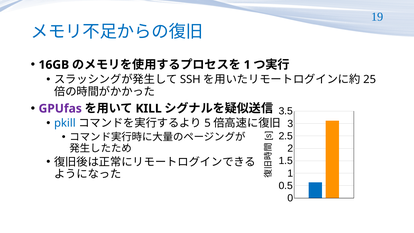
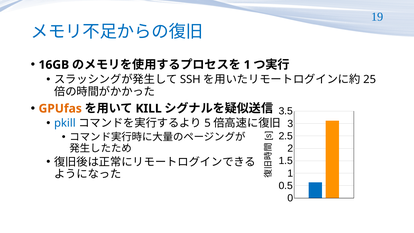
GPUfas colour: purple -> orange (60, 108)
